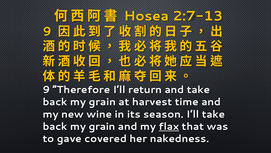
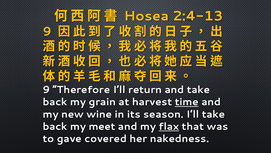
2:7-13: 2:7-13 -> 2:4-13 (198, 16)
time underline: none -> present (187, 102)
grain: grain -> meet (102, 126)
